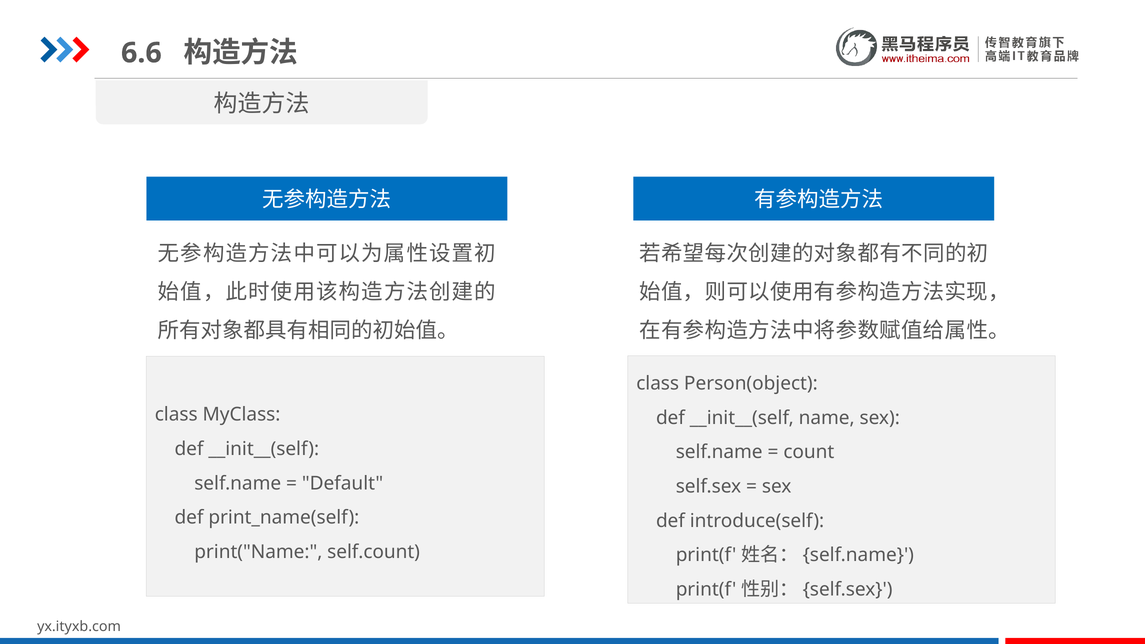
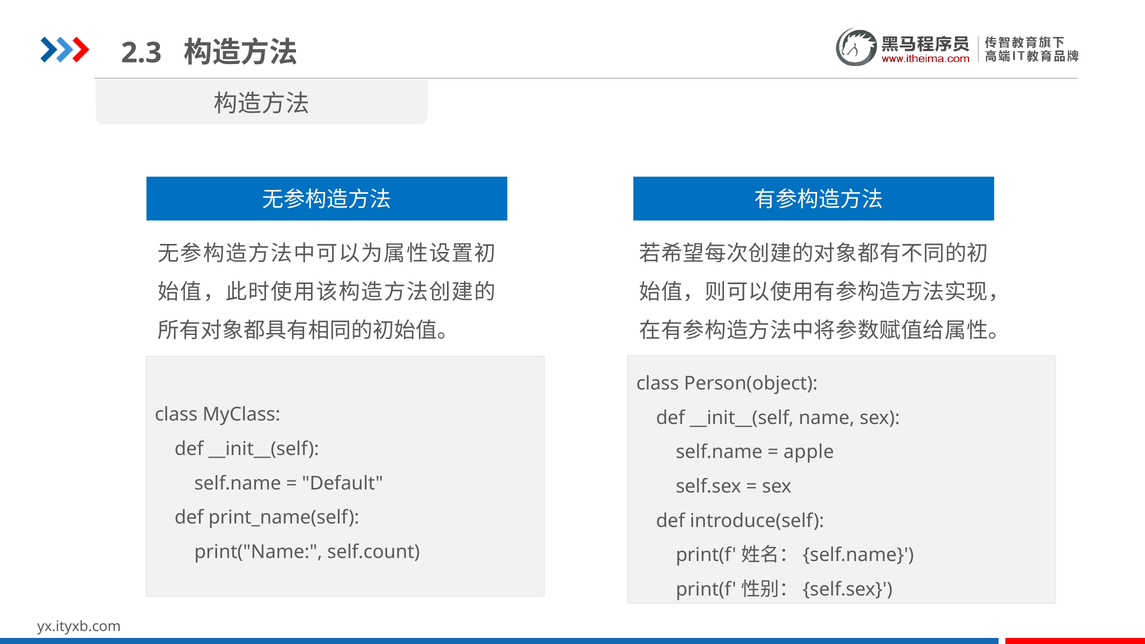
6.6: 6.6 -> 2.3 (141, 53)
count: count -> apple (809, 452)
